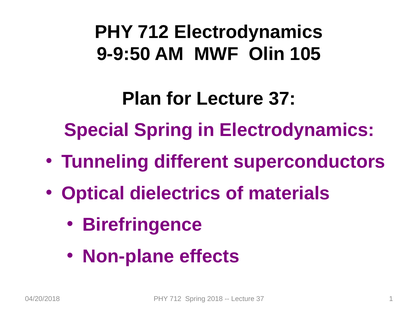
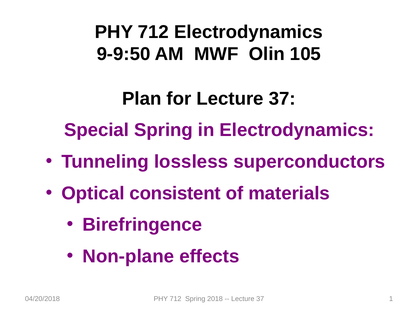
different: different -> lossless (191, 162)
dielectrics: dielectrics -> consistent (175, 194)
